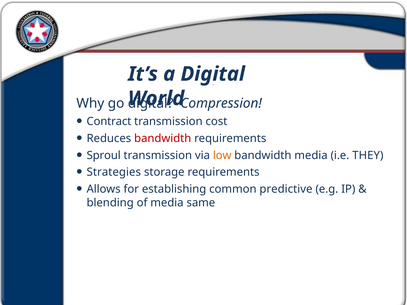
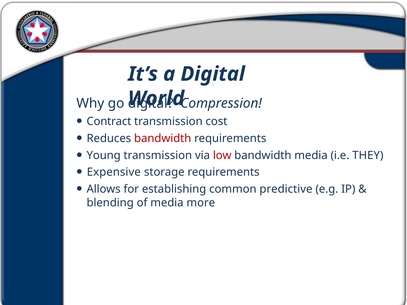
Sproul: Sproul -> Young (104, 155)
low colour: orange -> red (222, 155)
Strategies: Strategies -> Expensive (114, 172)
same: same -> more (201, 203)
